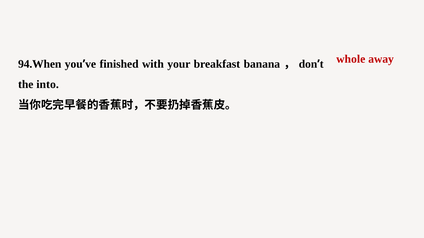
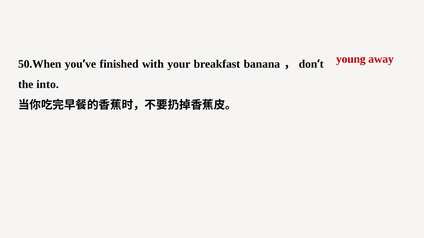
whole: whole -> young (351, 59)
94.When: 94.When -> 50.When (40, 64)
